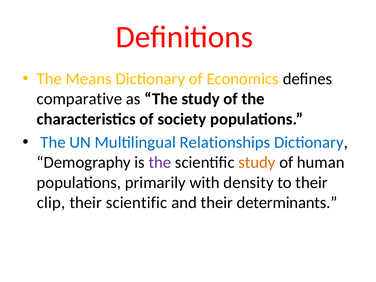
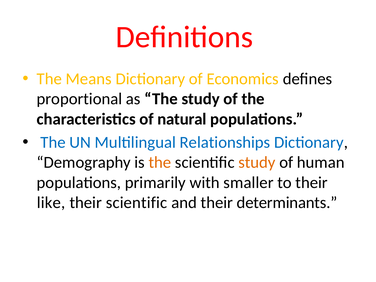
comparative: comparative -> proportional (79, 99)
society: society -> natural (182, 119)
the colour: purple -> orange (160, 162)
density: density -> smaller (249, 183)
clip: clip -> like (51, 203)
